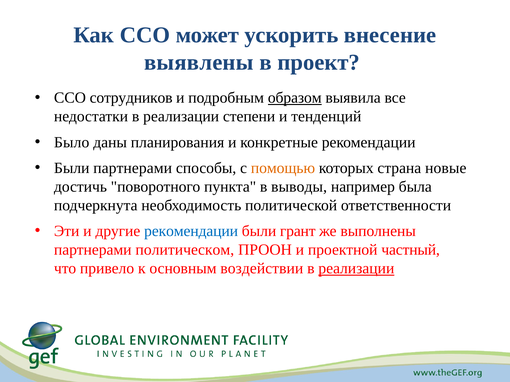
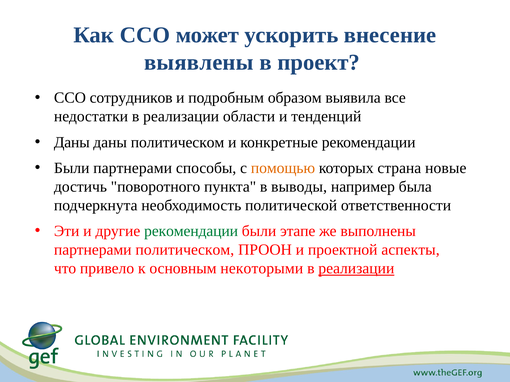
образом underline: present -> none (295, 98)
степени: степени -> области (249, 117)
Было: Было -> Даны (72, 142)
даны планирования: планирования -> политическом (178, 142)
рекомендации colour: blue -> green (191, 231)
грант: грант -> этапе (298, 231)
частный: частный -> аспекты (411, 250)
воздействии: воздействии -> некоторыми (262, 269)
